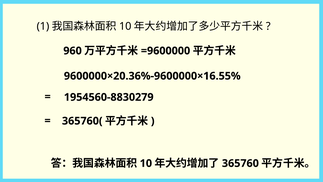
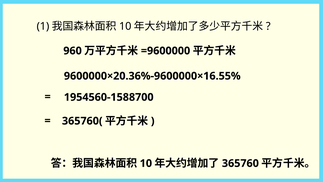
1954560-8830279: 1954560-8830279 -> 1954560-1588700 (109, 97)
